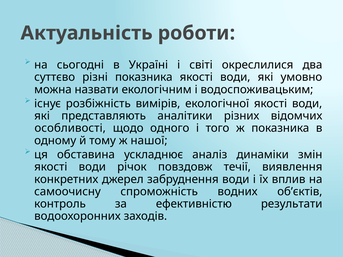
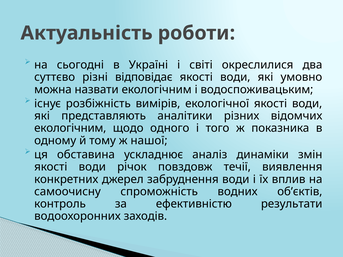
різні показника: показника -> відповідає (144, 77)
особливості: особливості -> екологічним (70, 128)
